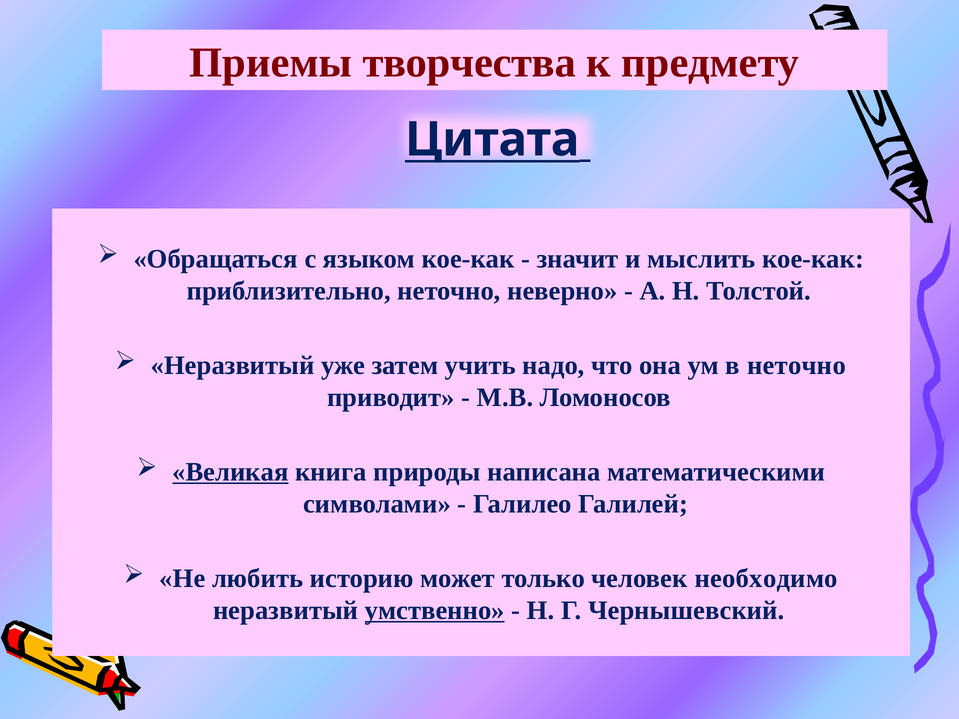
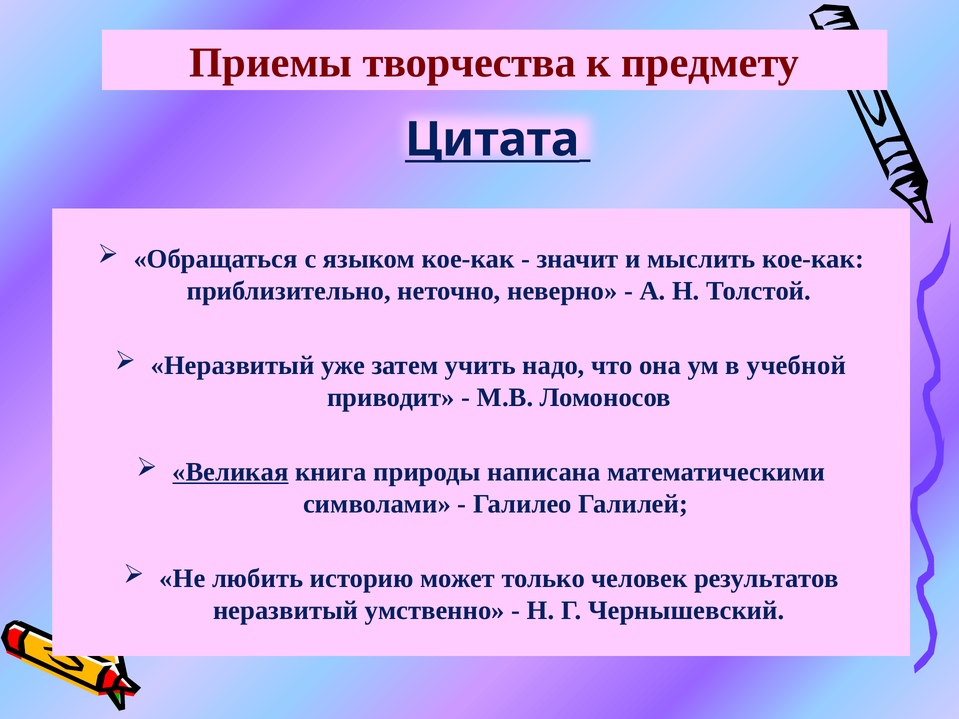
в неточно: неточно -> учебной (796, 366)
необходимо: необходимо -> результатов (766, 579)
умственно underline: present -> none (435, 611)
